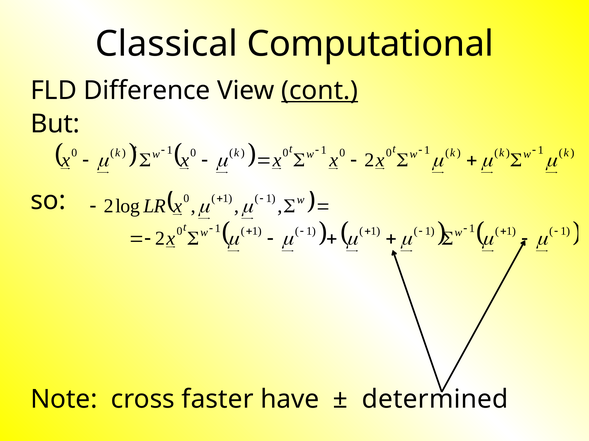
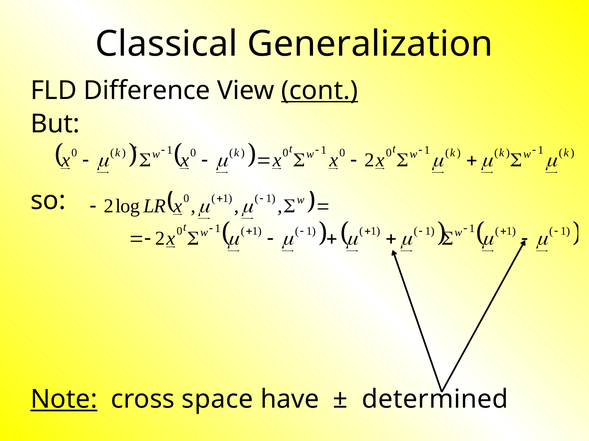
Computational: Computational -> Generalization (370, 44)
Note underline: none -> present (64, 400)
faster: faster -> space (218, 400)
